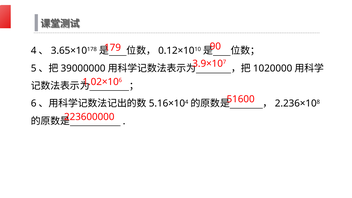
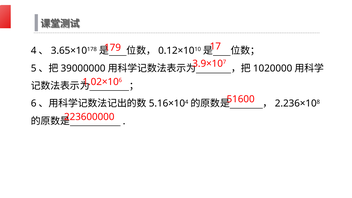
90: 90 -> 17 (215, 46)
